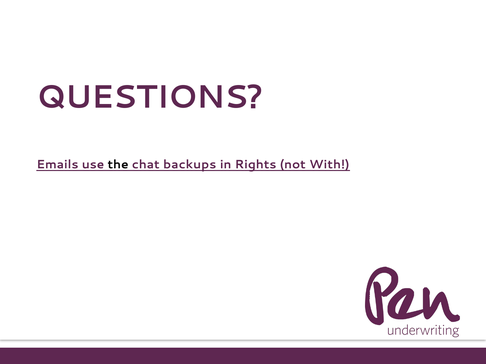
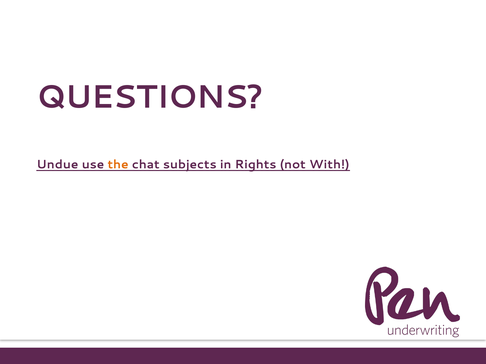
Emails: Emails -> Undue (57, 165)
the colour: black -> orange (118, 165)
backups: backups -> subjects (190, 165)
